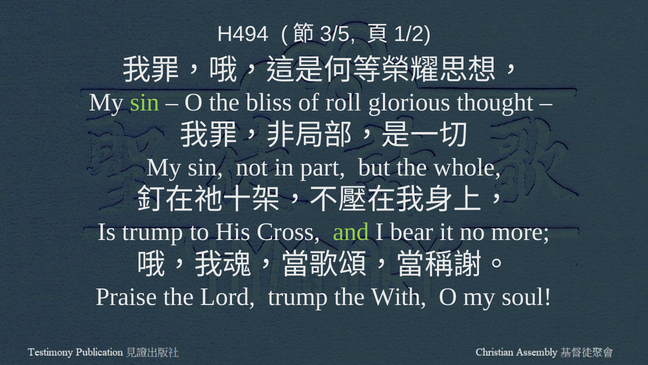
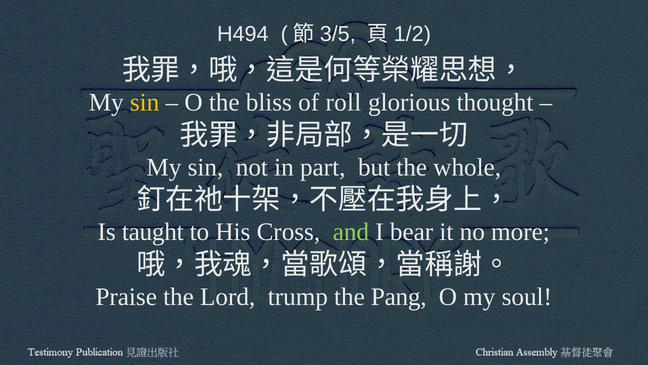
sin colour: light green -> yellow (145, 102)
Is trump: trump -> taught (153, 232)
With: With -> Pang (399, 297)
